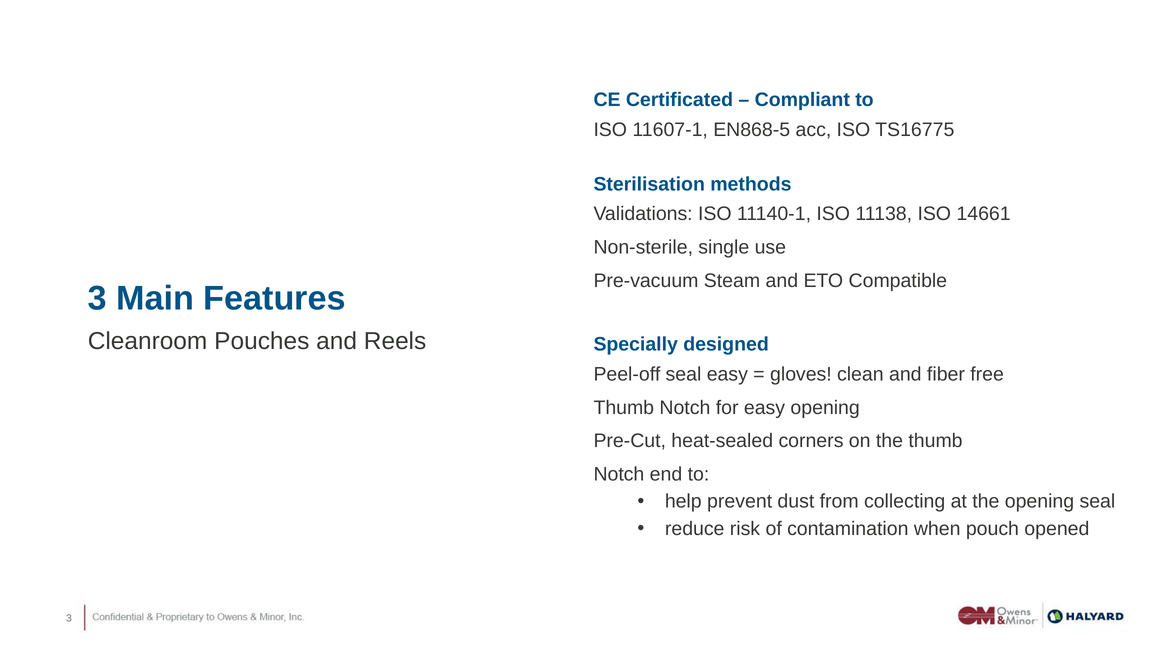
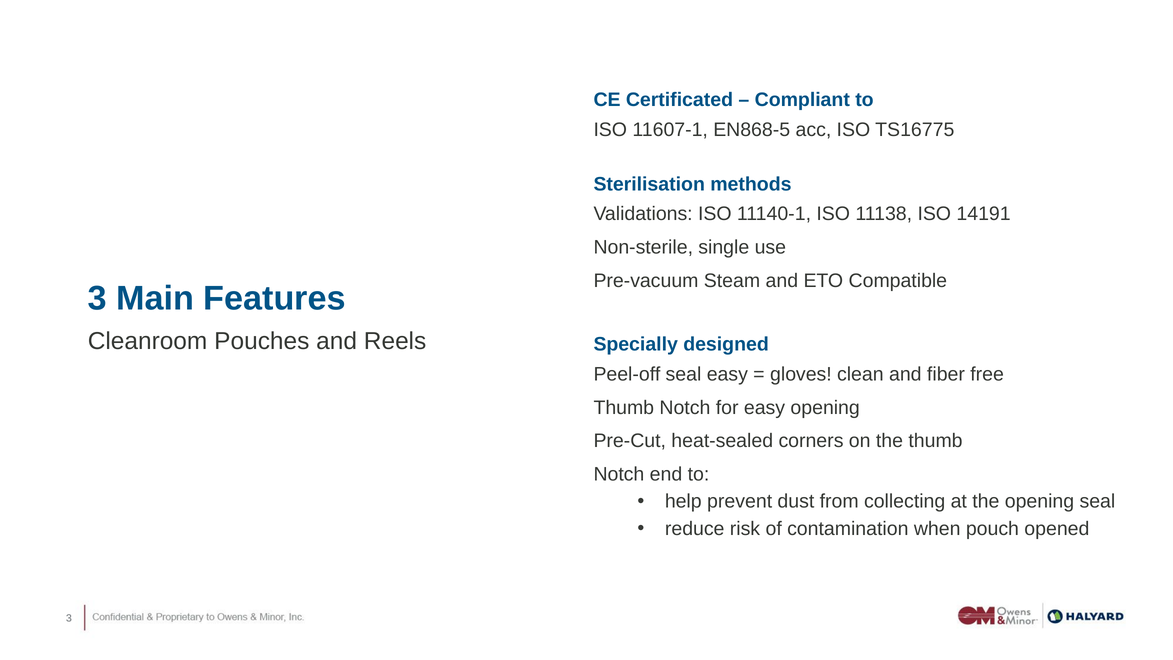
14661: 14661 -> 14191 (984, 214)
